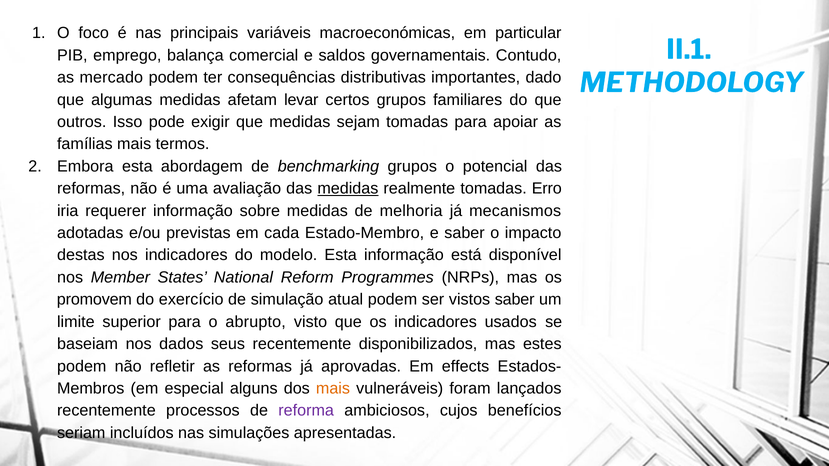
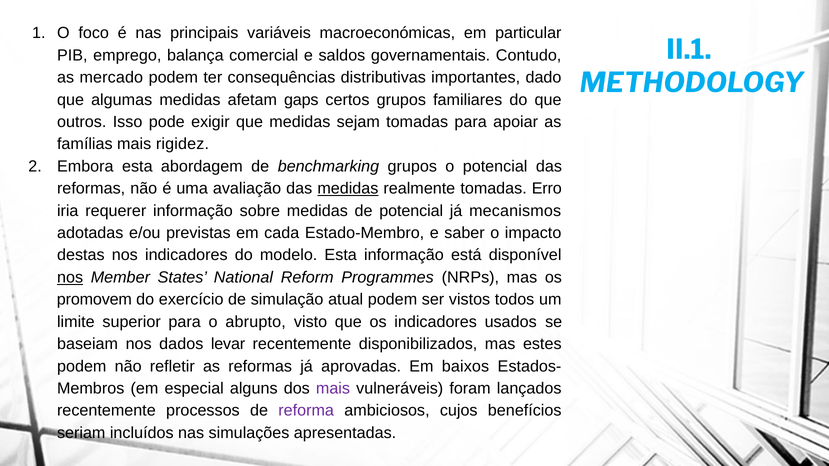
levar: levar -> gaps (301, 100)
termos: termos -> rigidez (183, 144)
de melhoria: melhoria -> potencial (411, 211)
nos underline: none -> present (70, 278)
vistos saber: saber -> todos (515, 300)
seus: seus -> levar (228, 344)
effects: effects -> baixos (465, 366)
mais colour: orange -> purple (333, 389)
